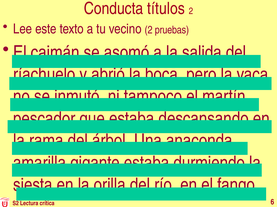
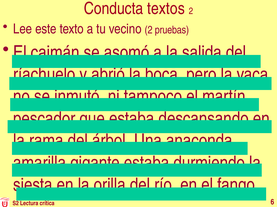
títulos: títulos -> textos (166, 9)
